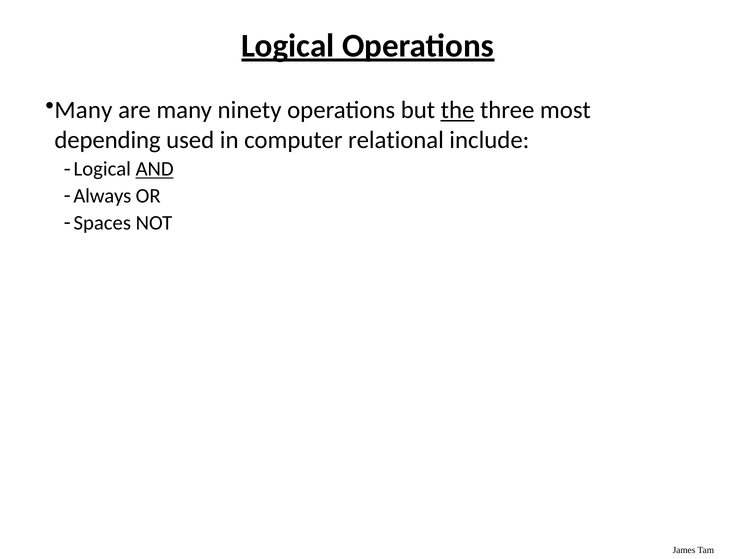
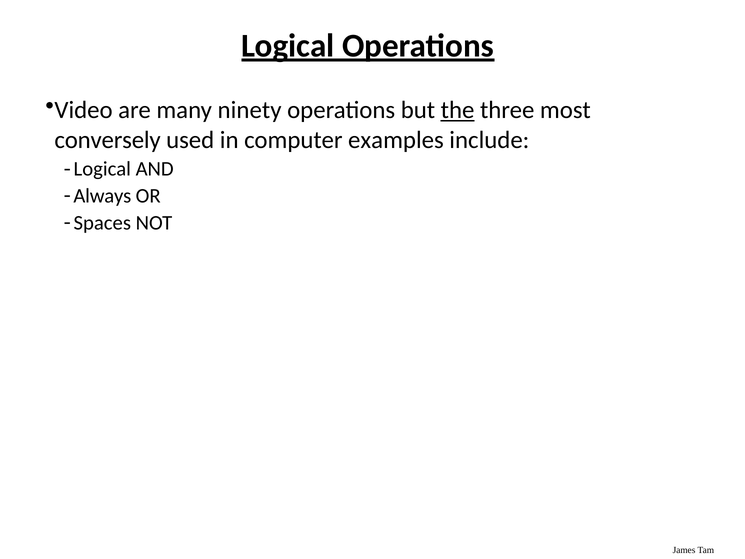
Many: Many -> Video (84, 110)
depending: depending -> conversely (108, 140)
relational: relational -> examples (396, 140)
AND underline: present -> none (155, 169)
